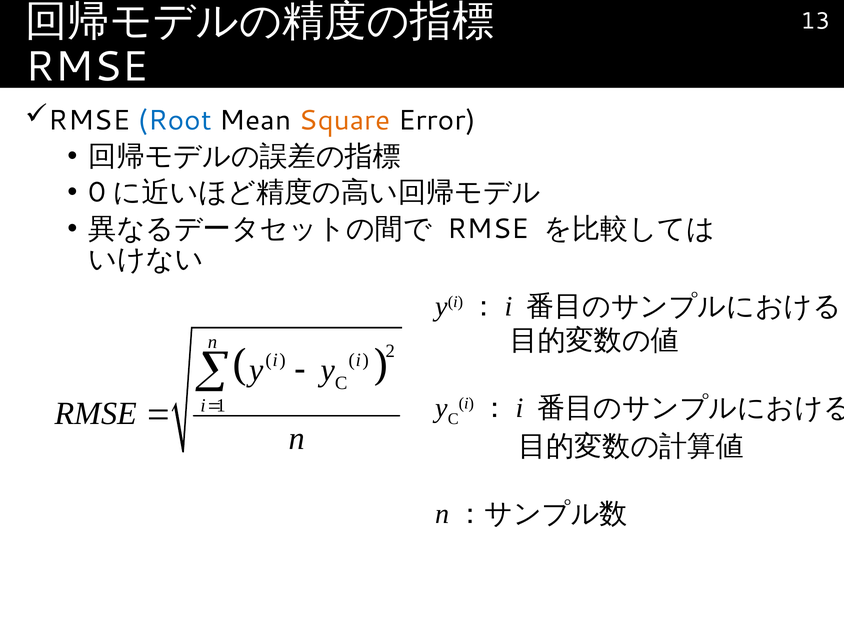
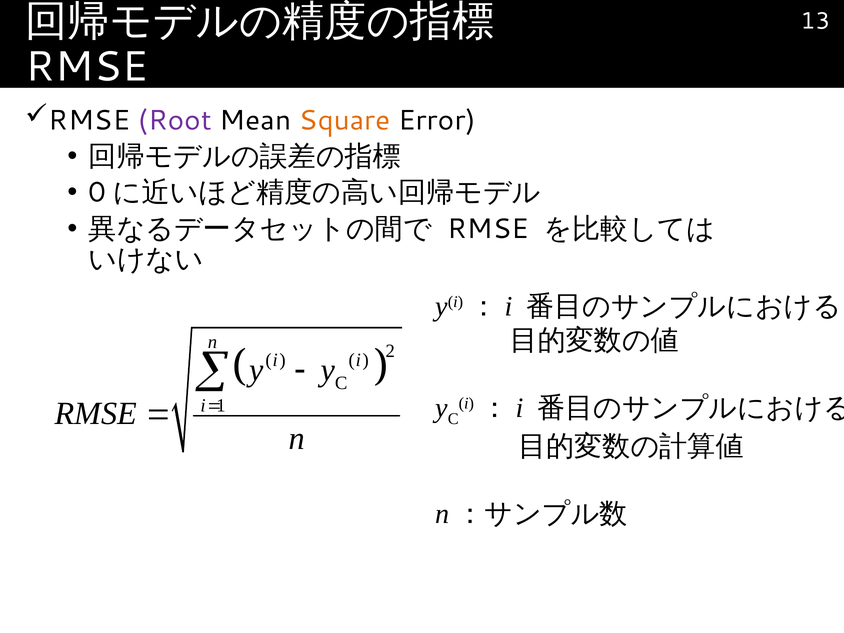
Root colour: blue -> purple (175, 120)
